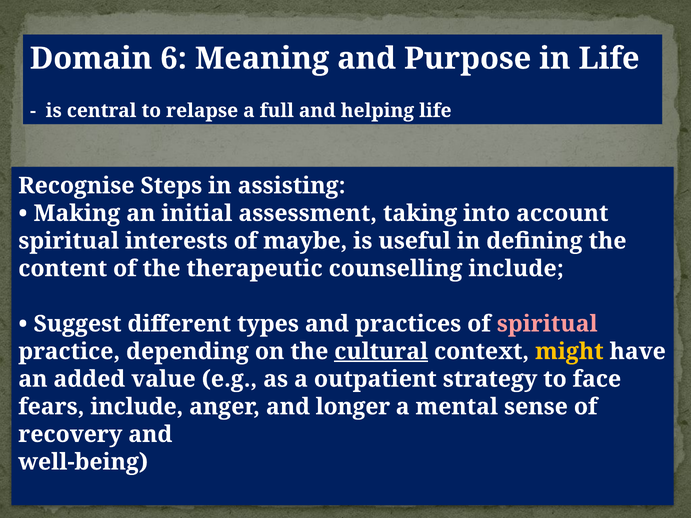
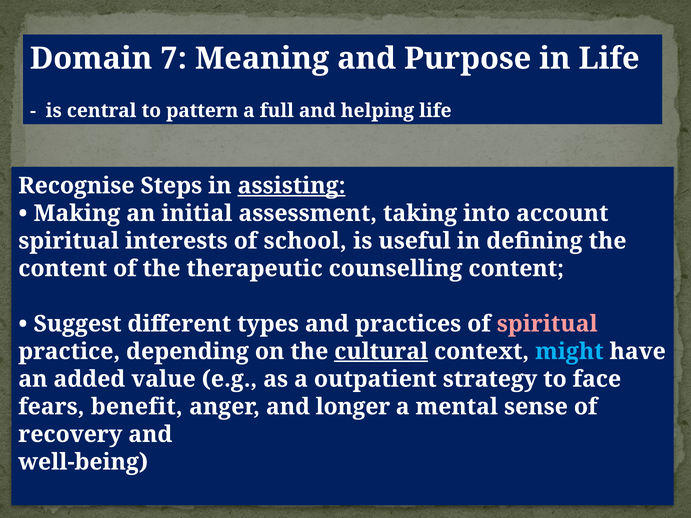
6: 6 -> 7 (174, 59)
relapse: relapse -> pattern (202, 111)
assisting underline: none -> present (292, 186)
maybe: maybe -> school (305, 241)
counselling include: include -> content (516, 269)
might colour: yellow -> light blue (569, 352)
fears include: include -> benefit (137, 407)
